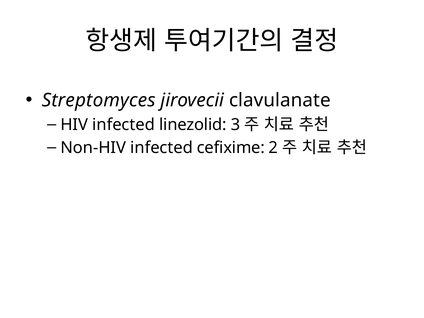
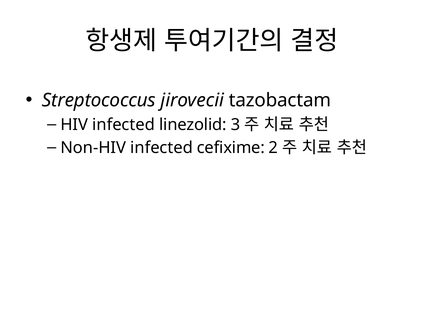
Streptomyces: Streptomyces -> Streptococcus (99, 100)
clavulanate: clavulanate -> tazobactam (280, 100)
